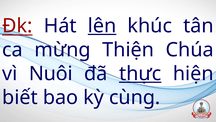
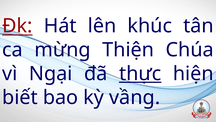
lên underline: present -> none (102, 26)
Nuôi: Nuôi -> Ngại (51, 73)
cùng: cùng -> vầng (135, 97)
